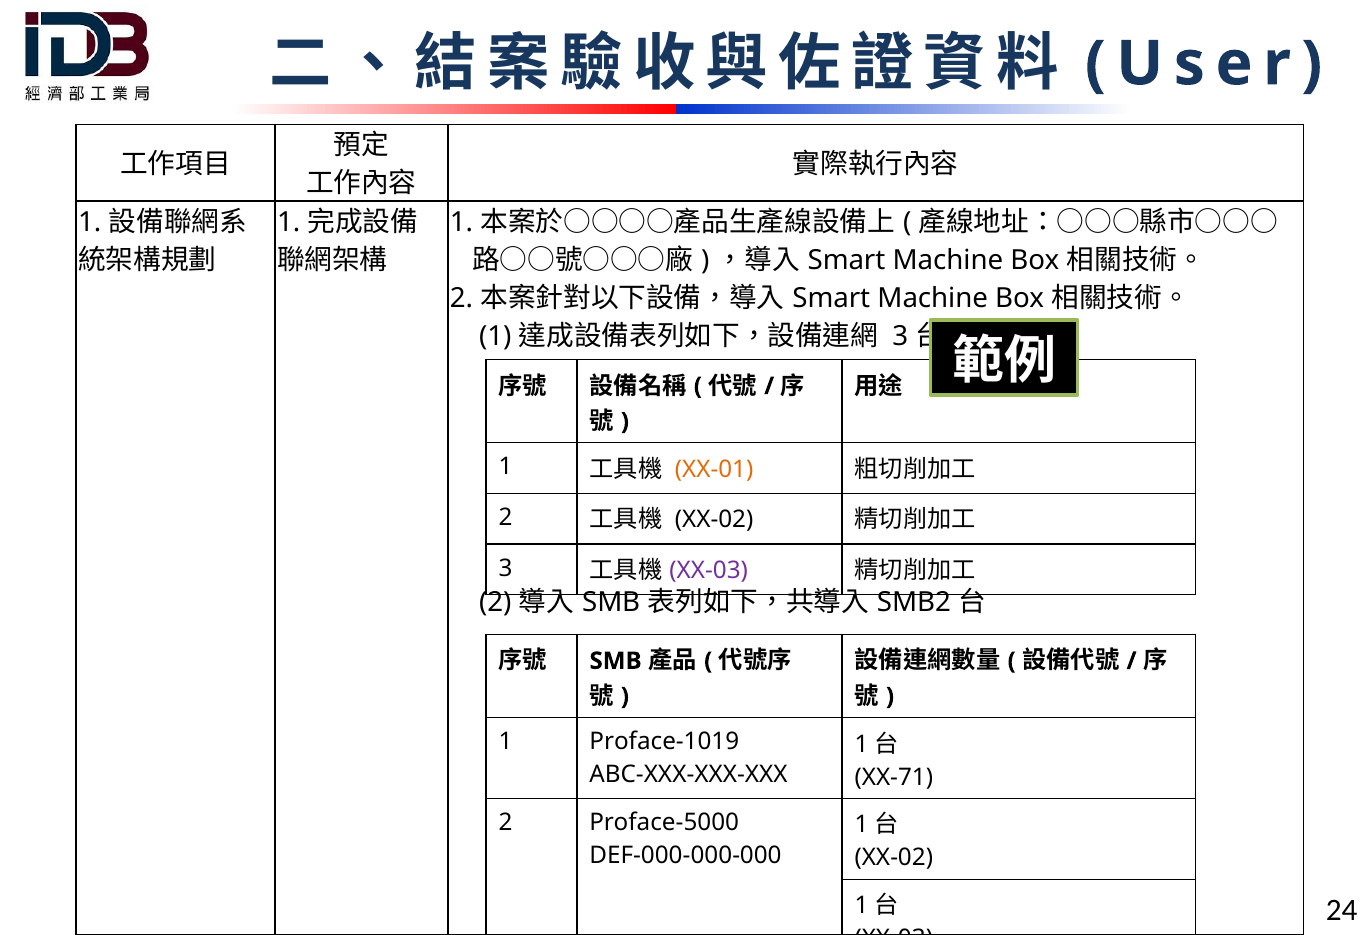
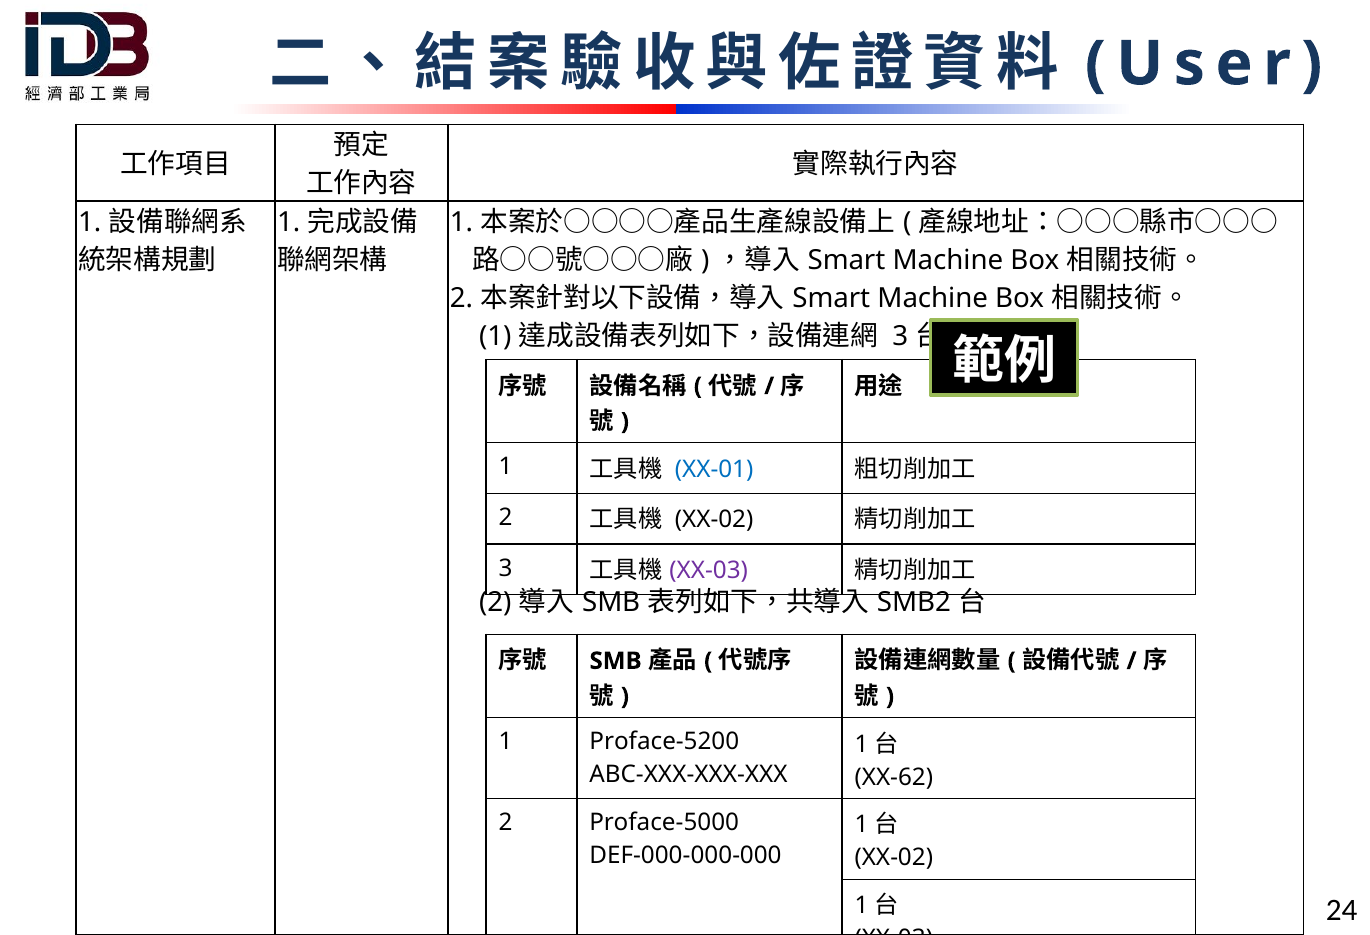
XX-01 colour: orange -> blue (714, 469)
Proface-1019: Proface-1019 -> Proface-5200 (664, 742)
XX-71: XX-71 -> XX-62 (894, 777)
